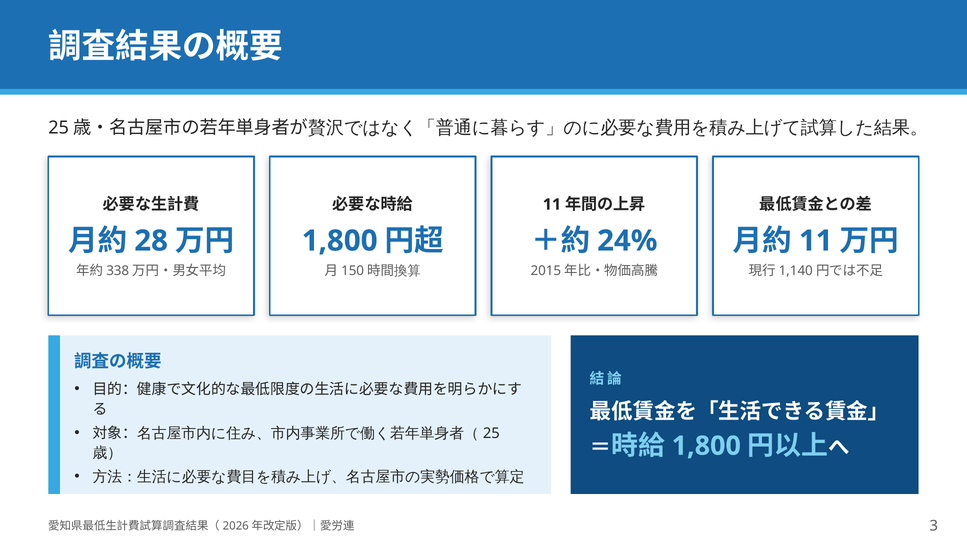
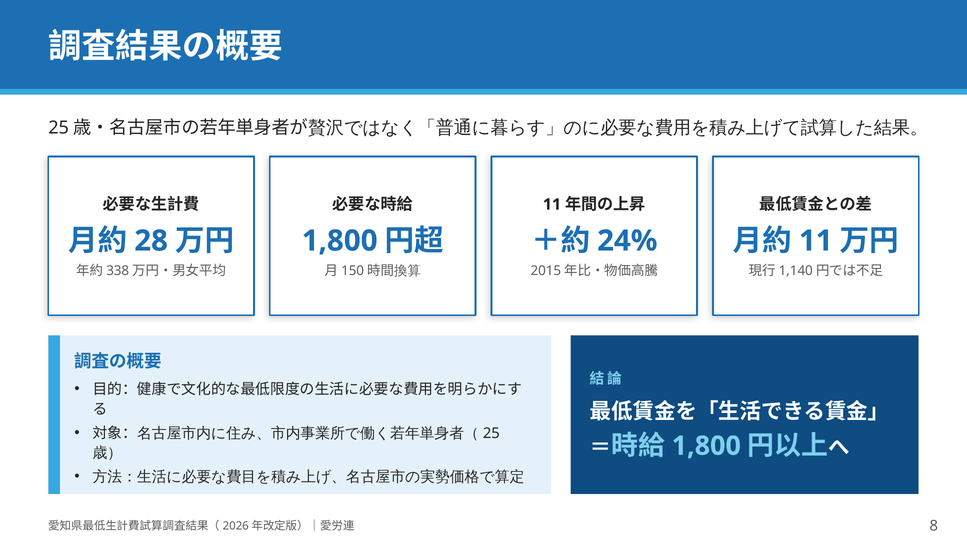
3: 3 -> 8 (934, 526)
